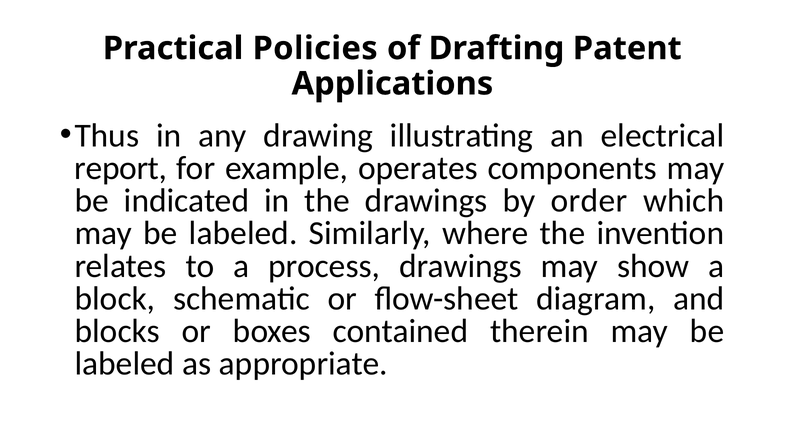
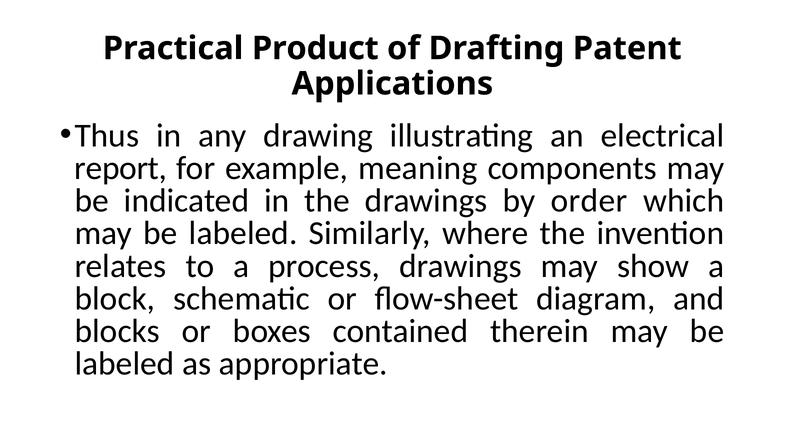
Policies: Policies -> Product (315, 48)
operates: operates -> meaning (418, 168)
